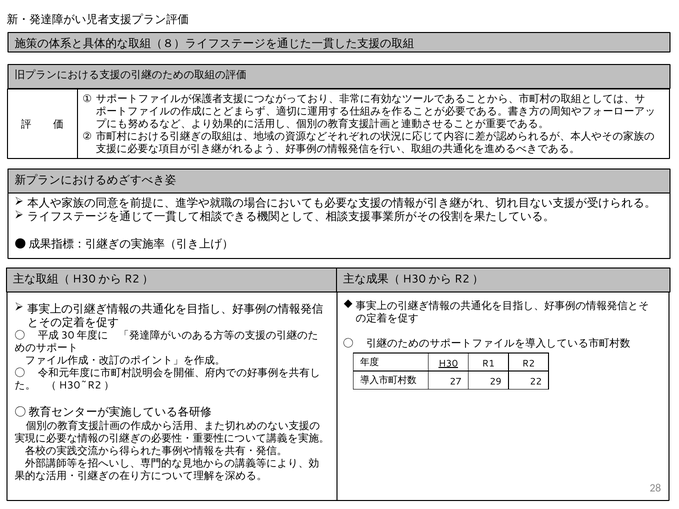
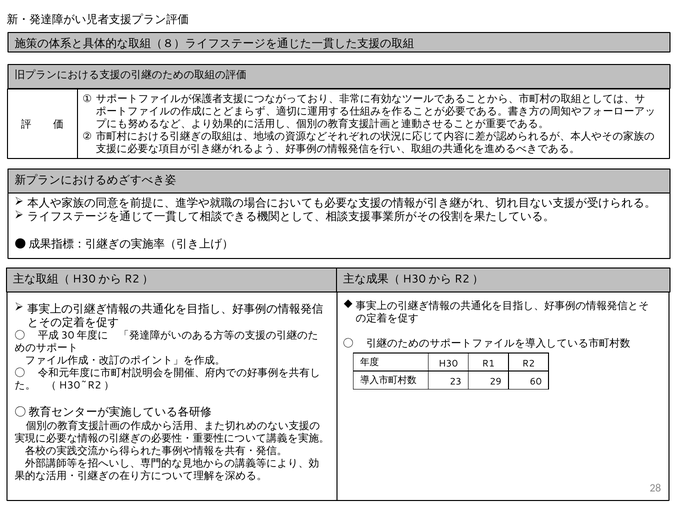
H30 underline: present -> none (448, 364)
27: 27 -> 23 (456, 382)
22: 22 -> 60 (536, 382)
